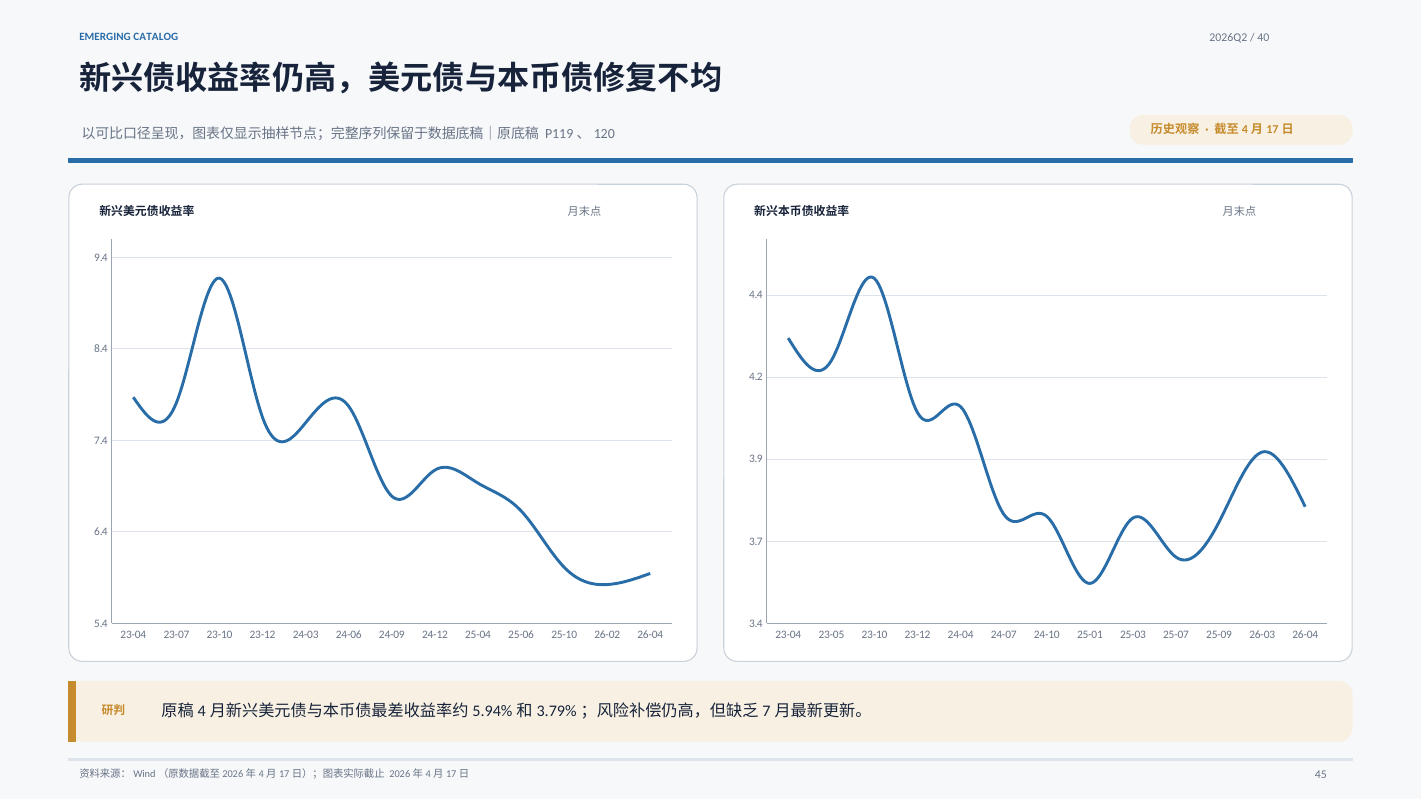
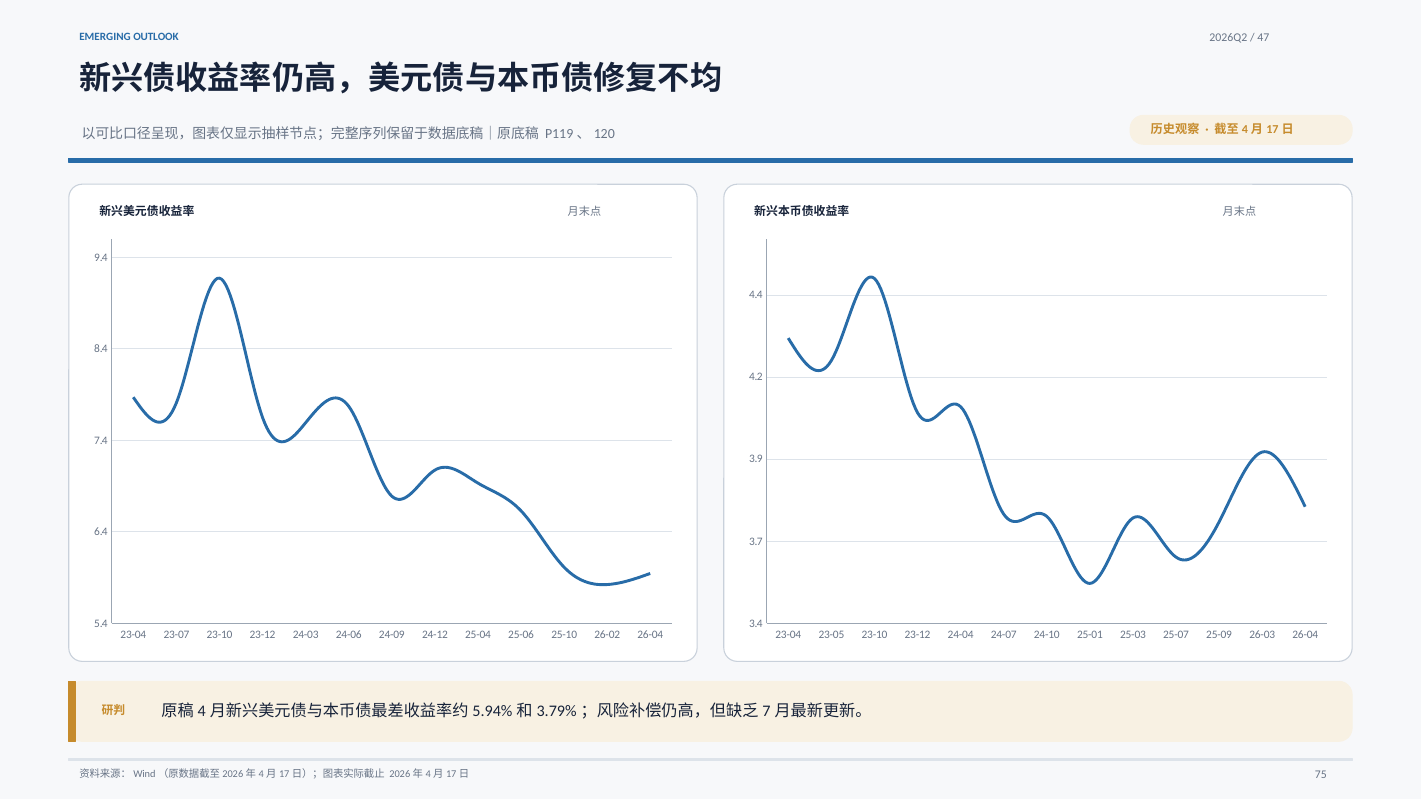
CATALOG: CATALOG -> OUTLOOK (156, 37)
40: 40 -> 47 (1263, 37)
45: 45 -> 75 (1321, 775)
